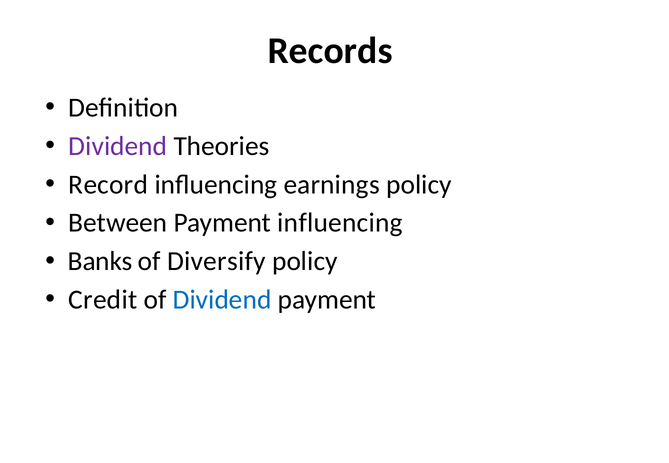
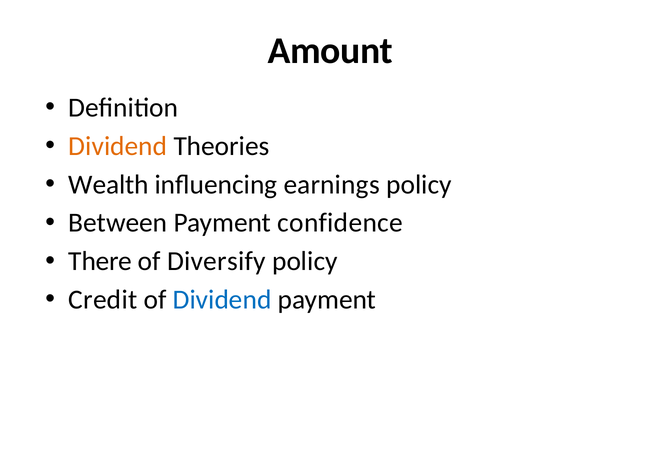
Records: Records -> Amount (330, 51)
Dividend colour: purple -> orange (118, 146)
Record: Record -> Wealth (109, 185)
Payment influencing: influencing -> confidence (340, 223)
Banks: Banks -> There (100, 261)
